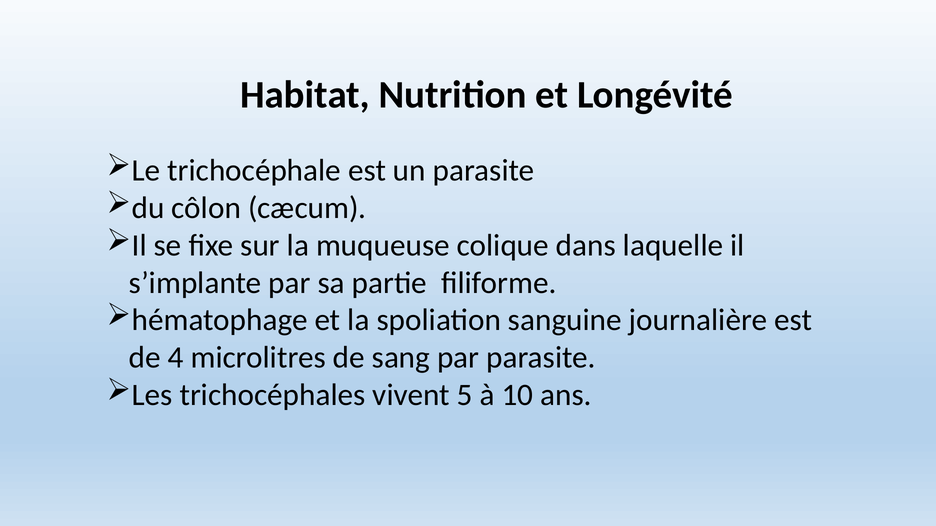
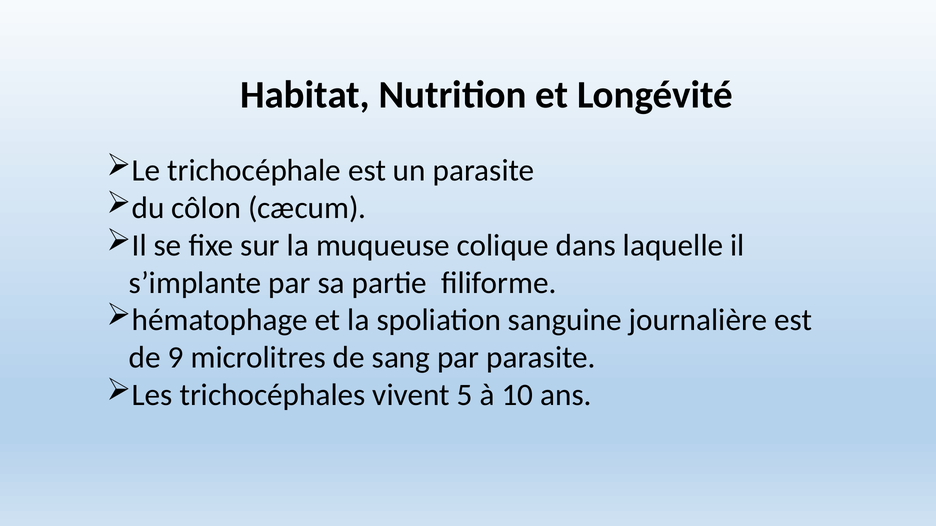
4: 4 -> 9 (176, 358)
